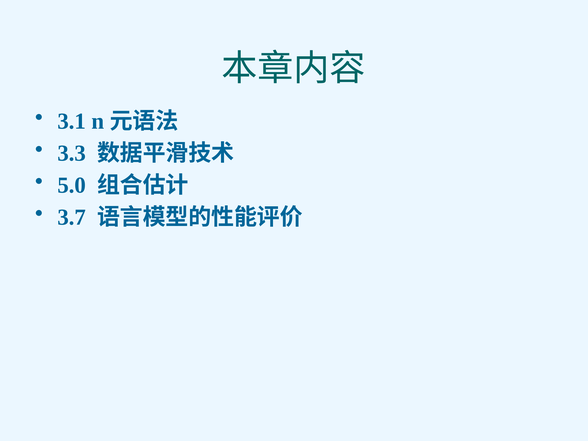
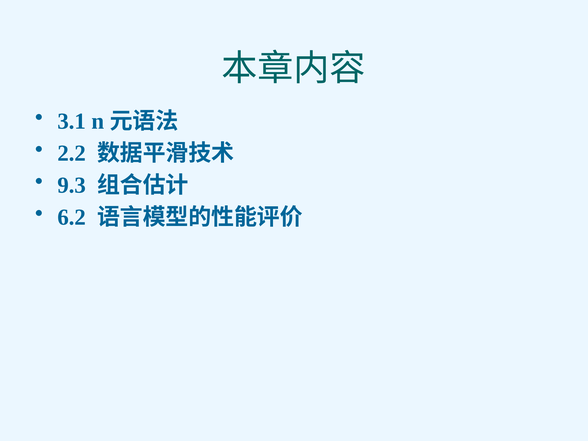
3.3: 3.3 -> 2.2 (72, 153)
5.0: 5.0 -> 9.3 (72, 185)
3.7: 3.7 -> 6.2 (72, 217)
